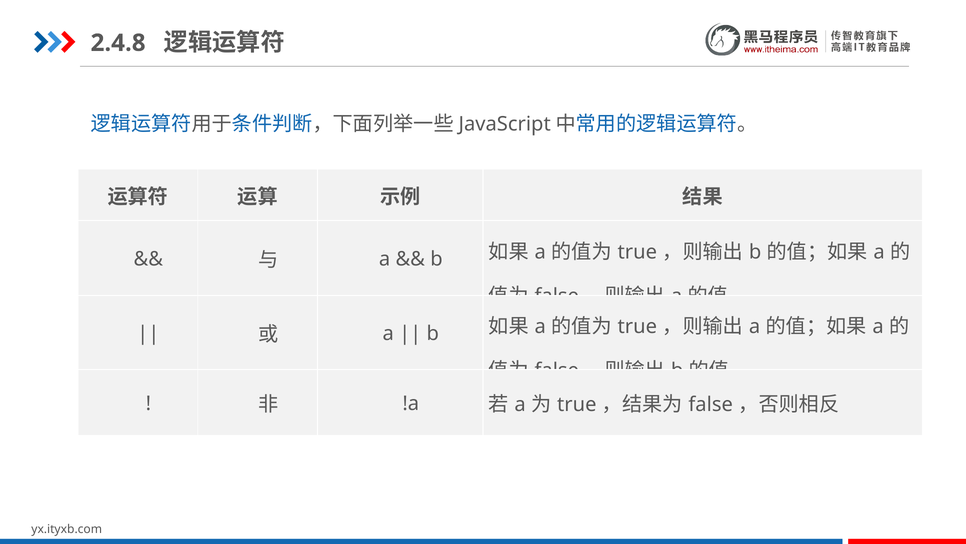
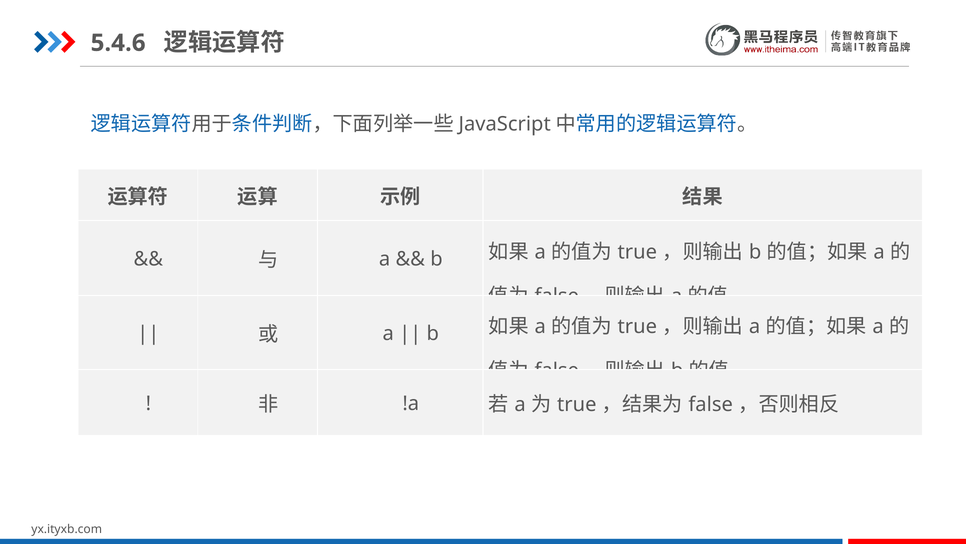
2.4.8: 2.4.8 -> 5.4.6 (118, 43)
